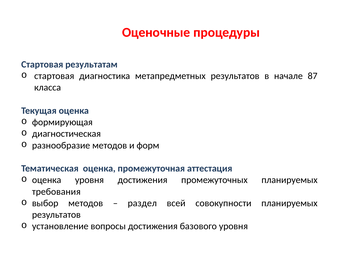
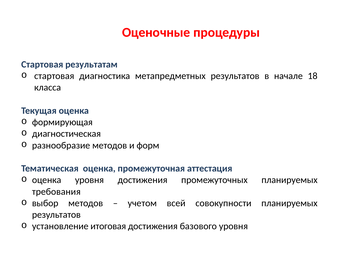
87: 87 -> 18 (313, 76)
раздел: раздел -> учетом (142, 203)
вопросы: вопросы -> итоговая (108, 226)
